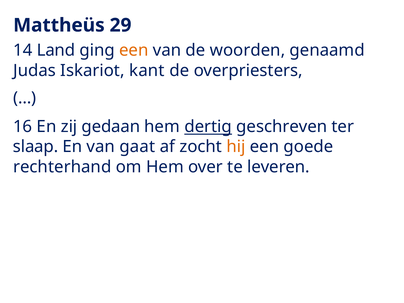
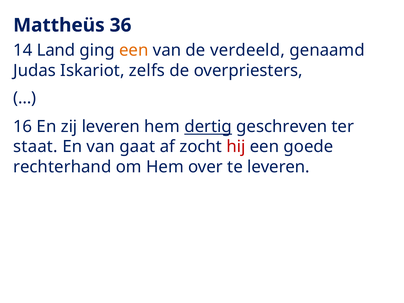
29: 29 -> 36 (121, 25)
woorden: woorden -> verdeeld (247, 50)
kant: kant -> zelfs (147, 71)
zij gedaan: gedaan -> leveren (111, 127)
slaap: slaap -> staat (35, 147)
hij colour: orange -> red (236, 147)
